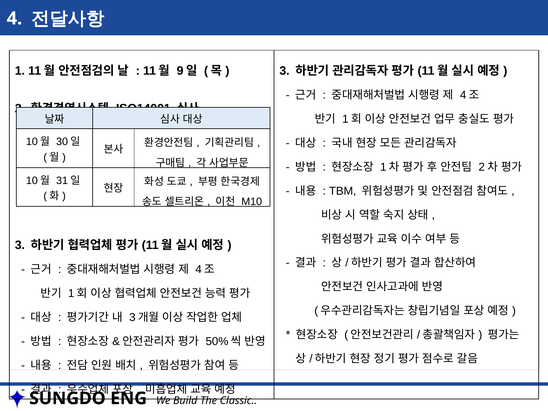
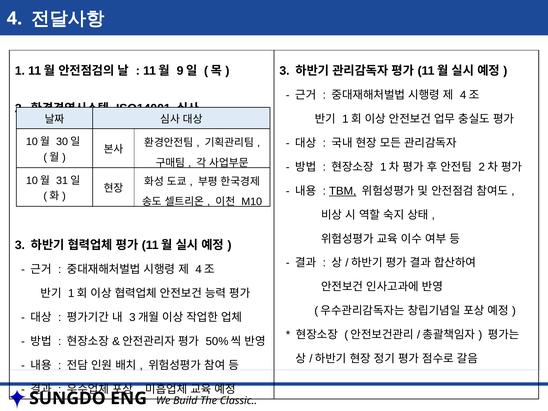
TBM underline: none -> present (343, 191)
